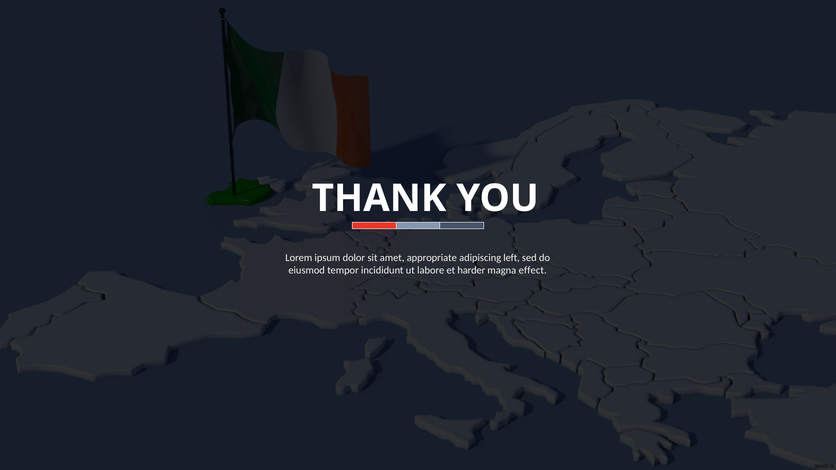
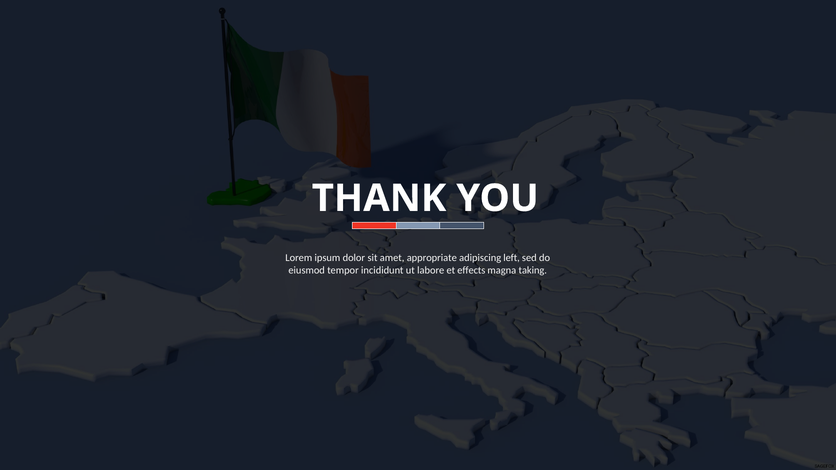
harder: harder -> effects (471, 271)
effect: effect -> taking (533, 271)
